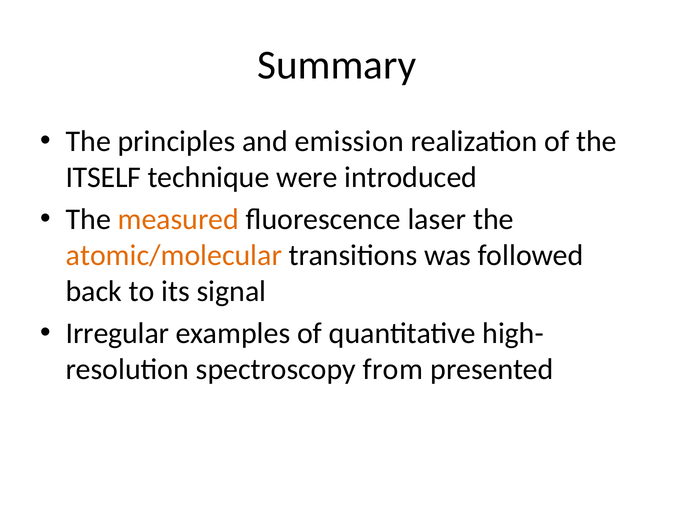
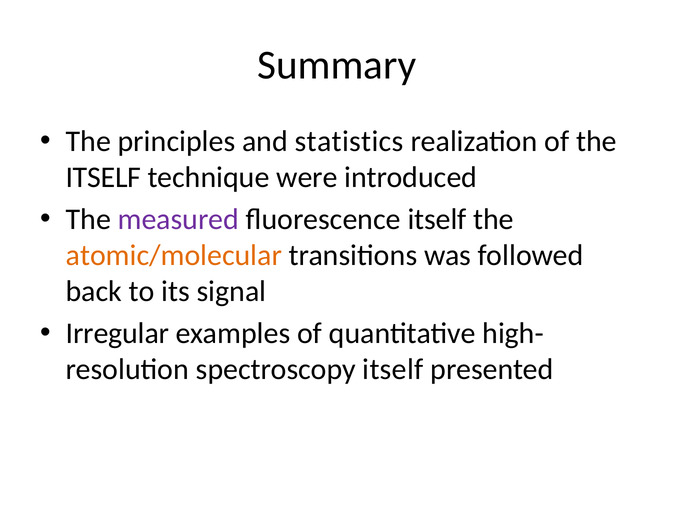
emission: emission -> statistics (349, 141)
measured colour: orange -> purple (178, 219)
fluorescence laser: laser -> itself (437, 219)
spectroscopy from: from -> itself (393, 369)
